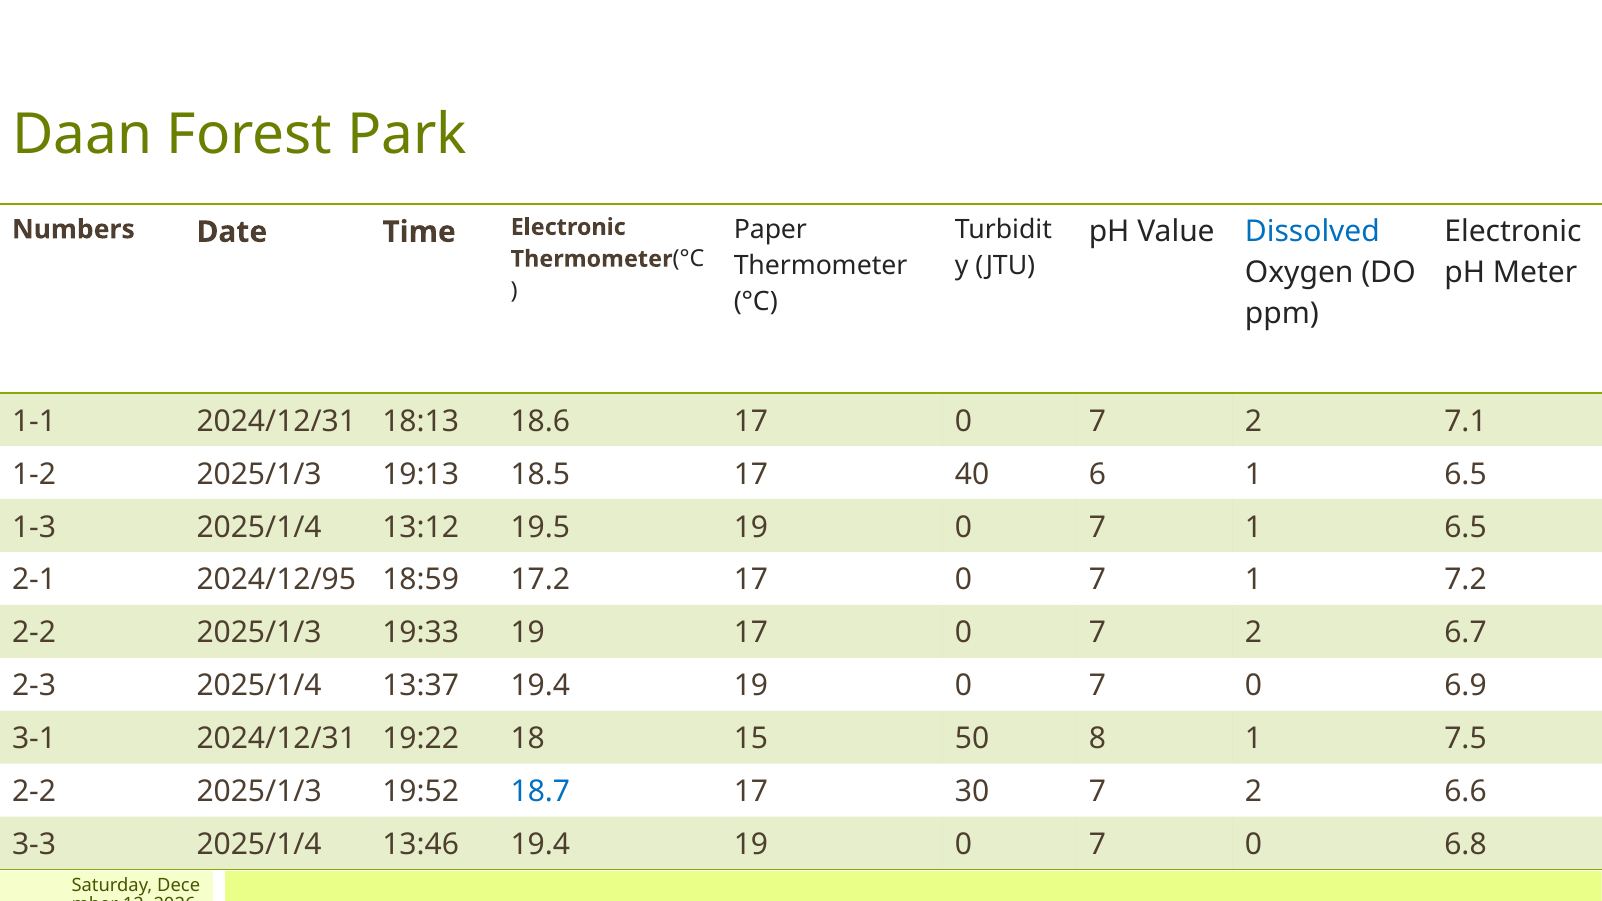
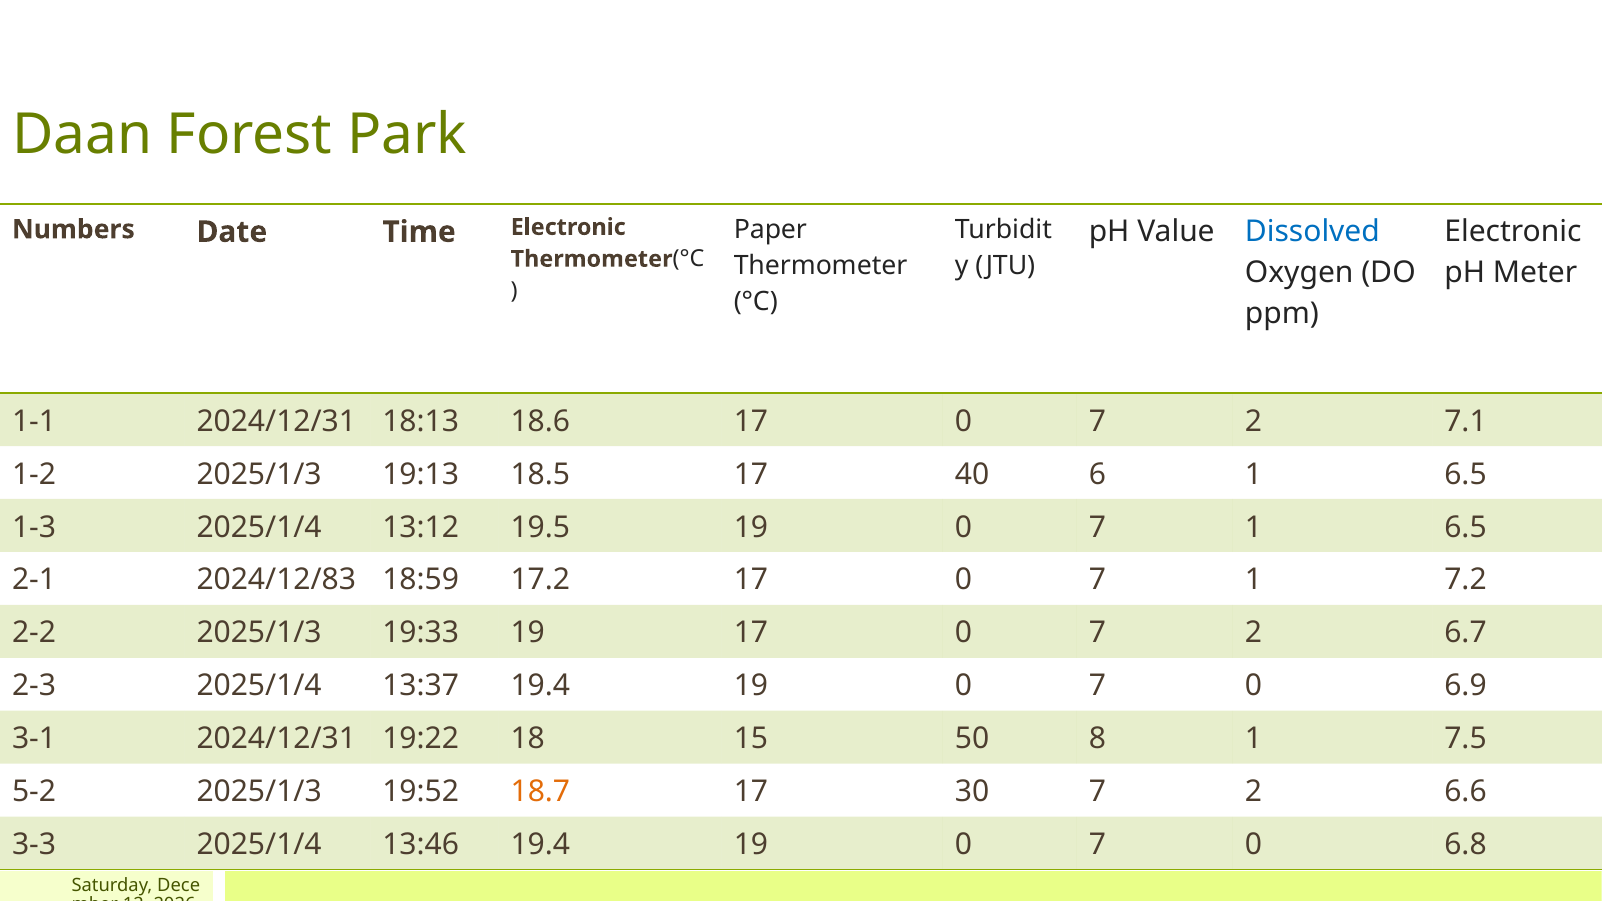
2024/12/95: 2024/12/95 -> 2024/12/83 (276, 580)
2-2: 2-2 -> 5-2 (34, 792)
18.7 colour: blue -> orange (540, 792)
